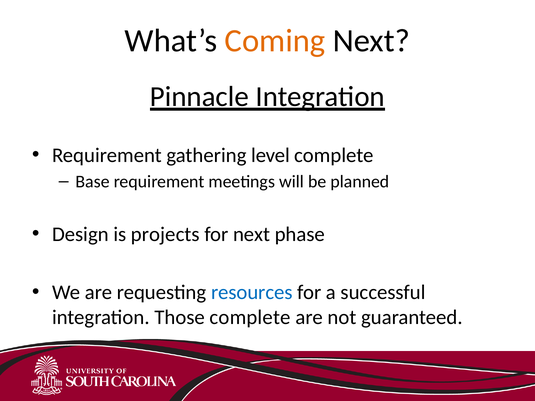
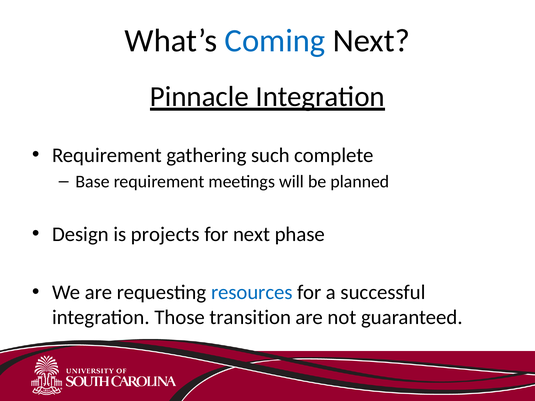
Coming colour: orange -> blue (275, 41)
level: level -> such (270, 155)
Those complete: complete -> transition (250, 318)
